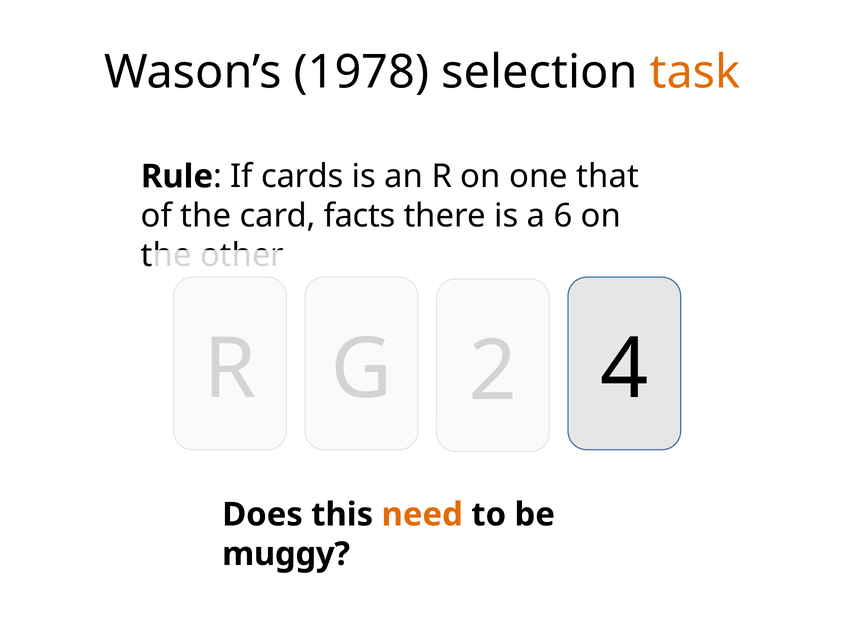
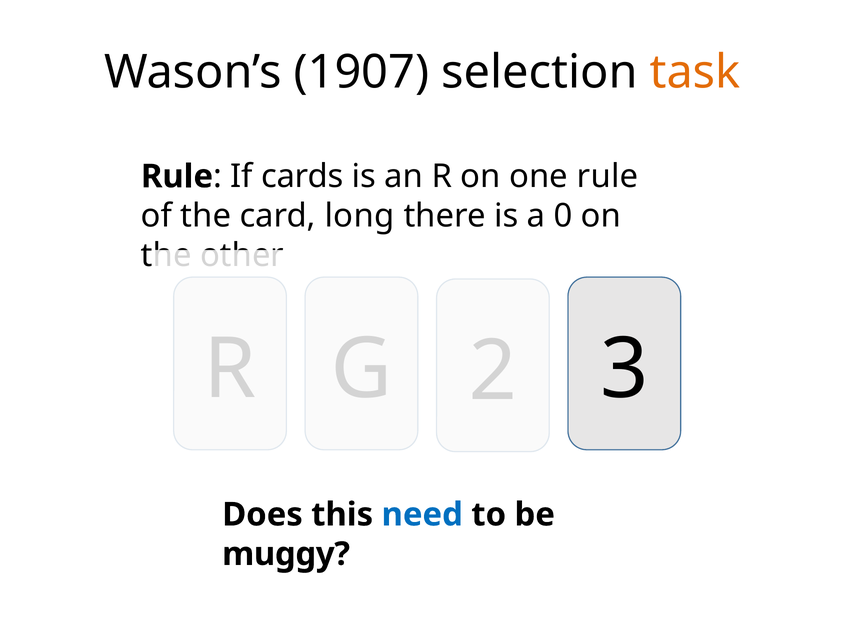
1978: 1978 -> 1907 (361, 72)
one that: that -> rule (608, 176)
facts: facts -> long (359, 216)
6: 6 -> 0 (563, 216)
4: 4 -> 3 (624, 369)
need colour: orange -> blue (422, 514)
